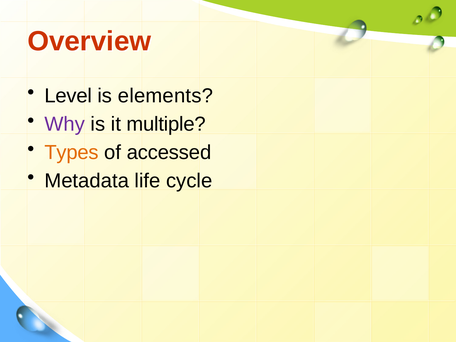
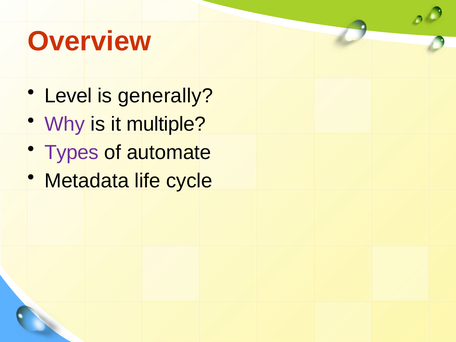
elements: elements -> generally (165, 96)
Types colour: orange -> purple (72, 152)
accessed: accessed -> automate (169, 152)
